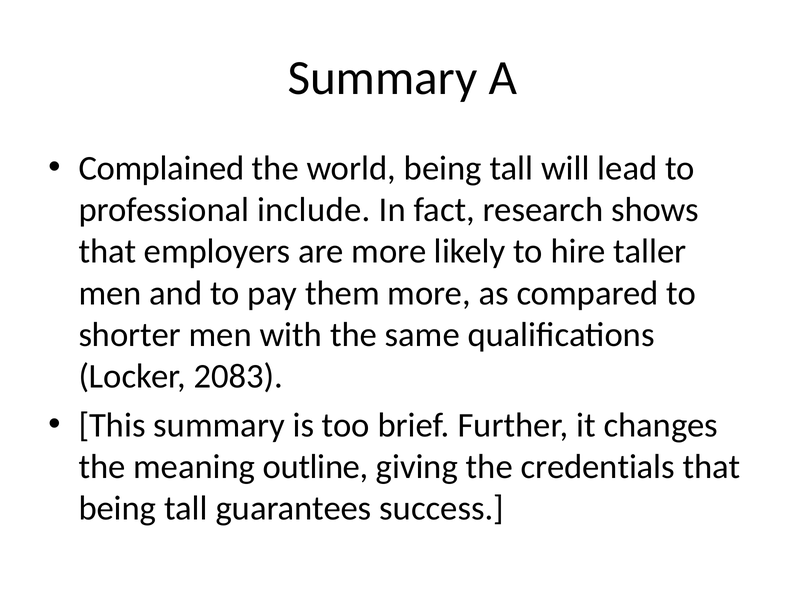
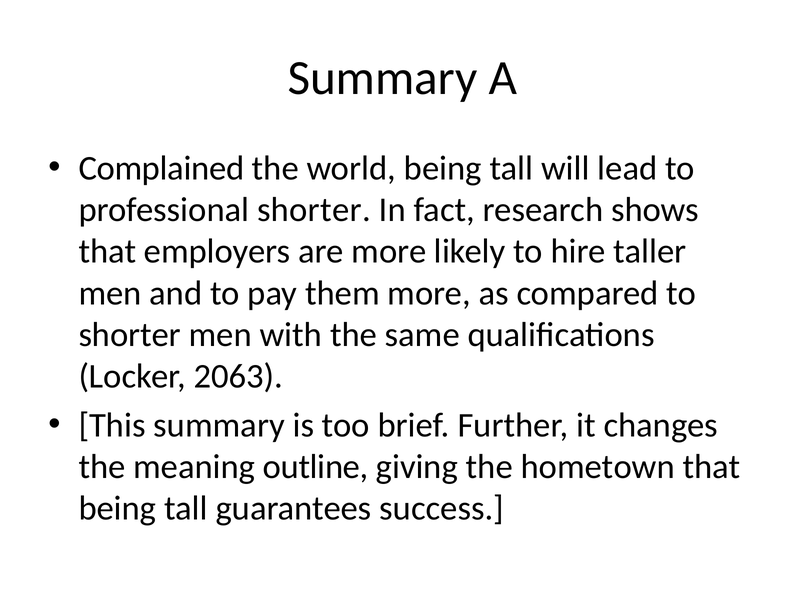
professional include: include -> shorter (314, 210)
2083: 2083 -> 2063 (238, 376)
credentials: credentials -> hometown (598, 467)
